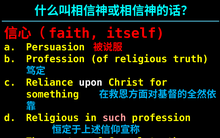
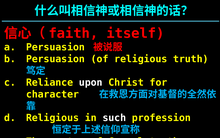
Profession: Profession -> Persuasion (55, 59)
something: something -> character (52, 94)
such colour: pink -> white (114, 117)
